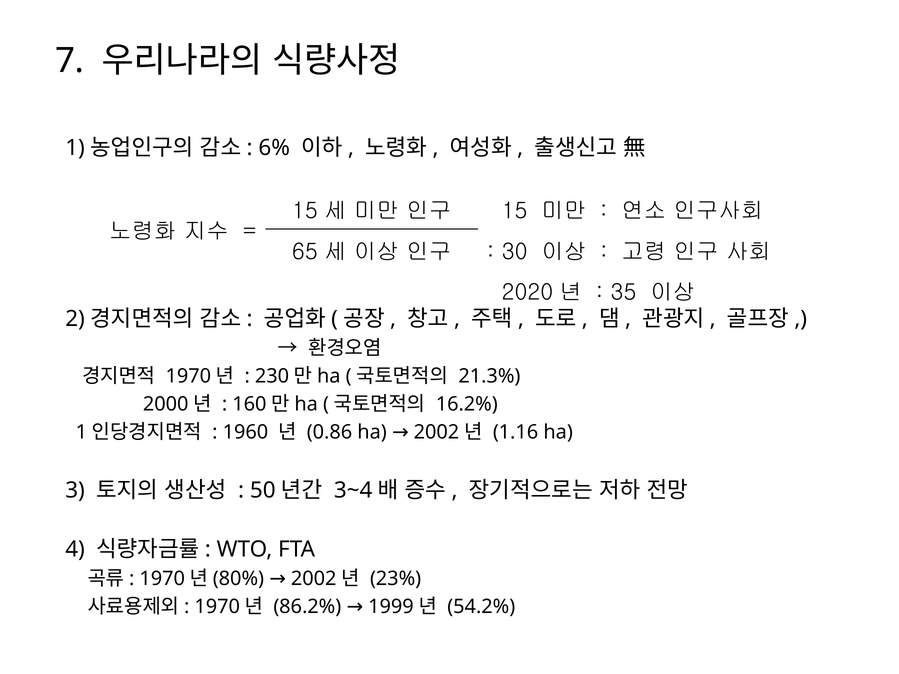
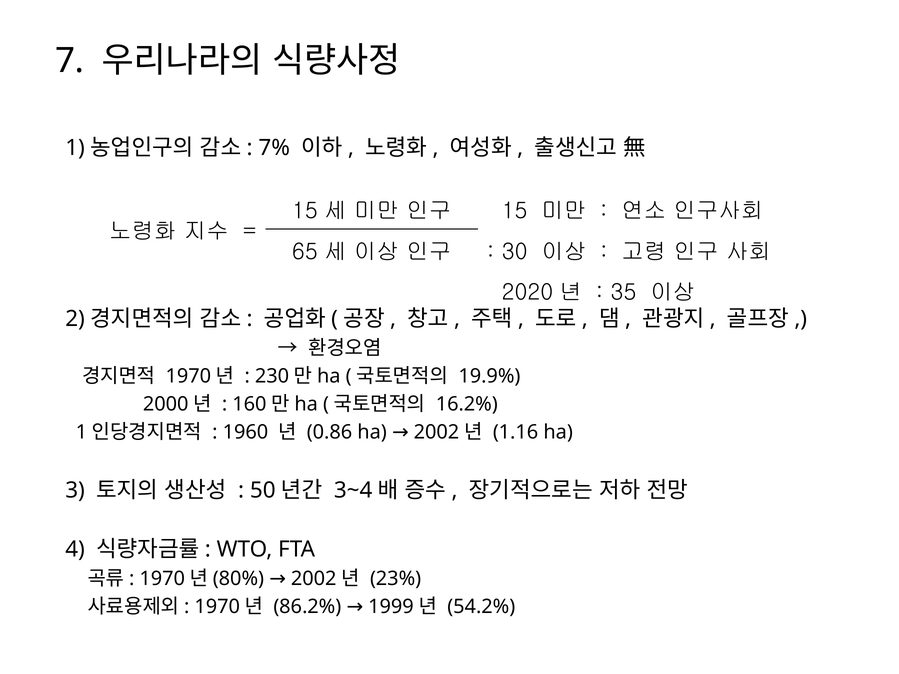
6%: 6% -> 7% (274, 148)
21.3%: 21.3% -> 19.9% (489, 376)
